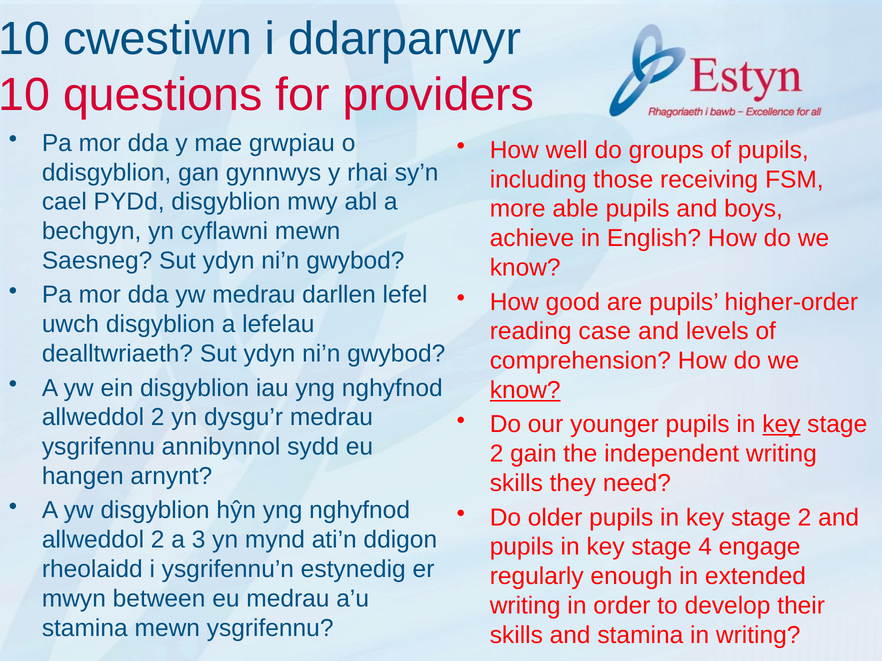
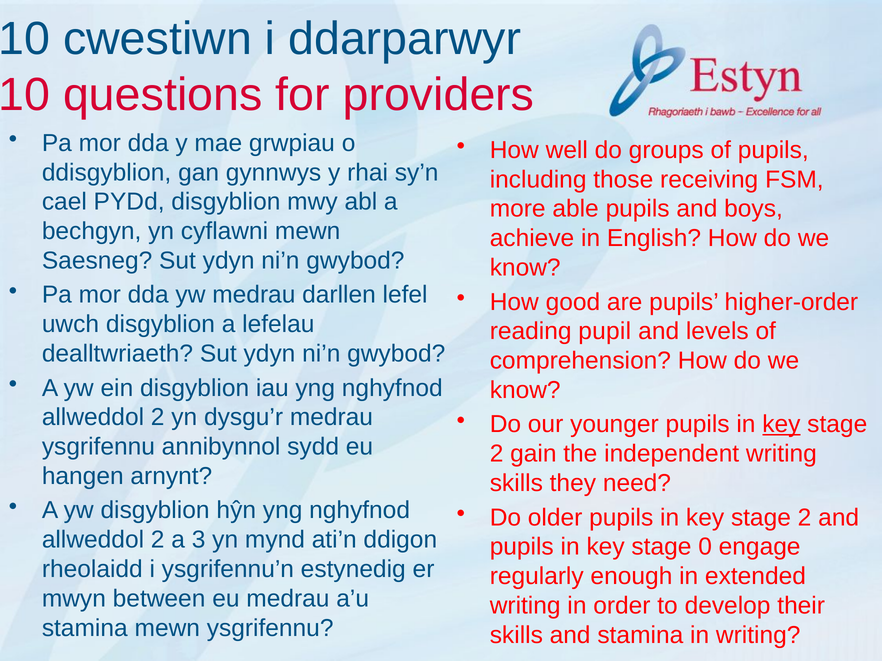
case: case -> pupil (605, 332)
know underline: present -> none (525, 390)
4: 4 -> 0 (705, 547)
